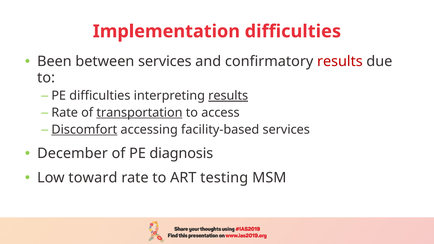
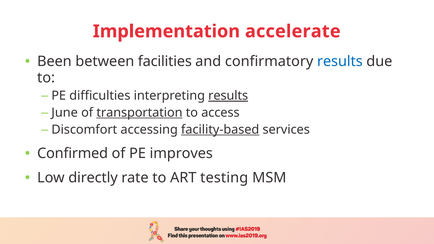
Implementation difficulties: difficulties -> accelerate (293, 31)
between services: services -> facilities (165, 61)
results colour: red -> blue (340, 61)
Rate: Rate -> June (65, 113)
Discomfort underline: present -> none (84, 130)
facility-based underline: none -> present (220, 130)
December: December -> Confirmed (73, 153)
diagnosis: diagnosis -> improves (181, 153)
toward: toward -> directly (93, 178)
